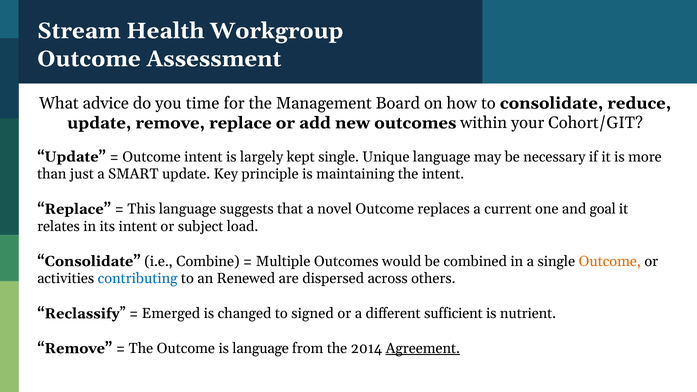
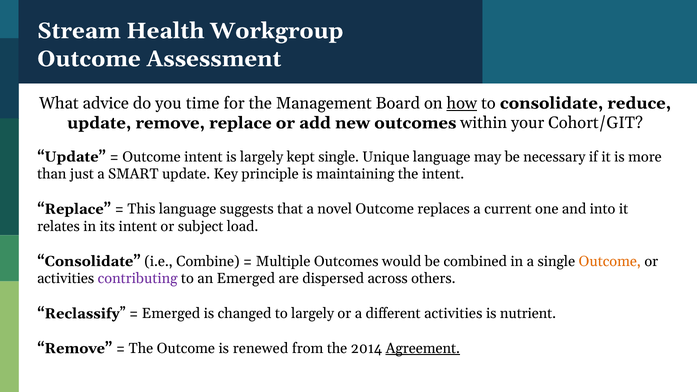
how underline: none -> present (462, 103)
goal: goal -> into (603, 209)
contributing colour: blue -> purple (138, 279)
an Renewed: Renewed -> Emerged (246, 279)
to signed: signed -> largely (313, 314)
different sufficient: sufficient -> activities (453, 314)
is language: language -> renewed (261, 348)
